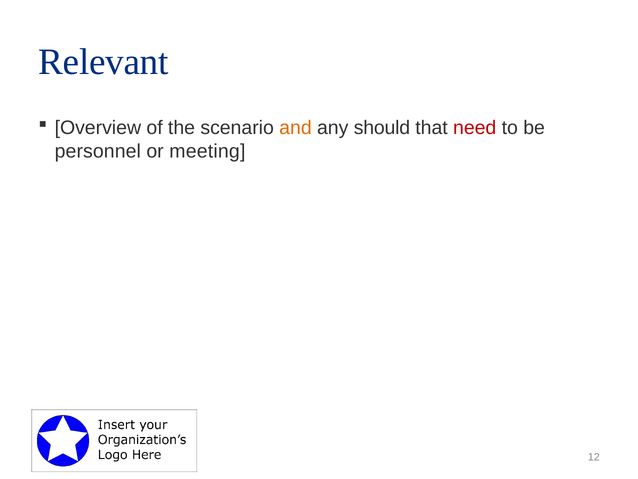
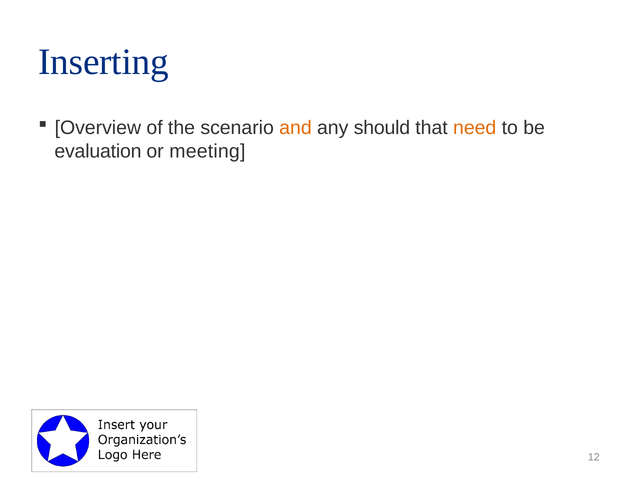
Relevant: Relevant -> Inserting (103, 62)
need colour: red -> orange (475, 128)
personnel: personnel -> evaluation (98, 151)
